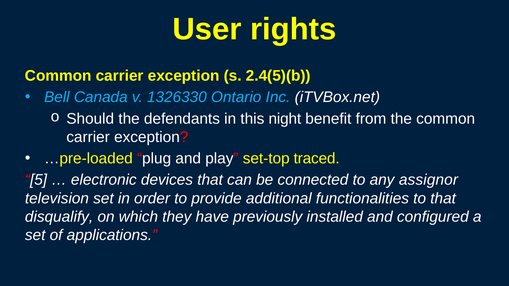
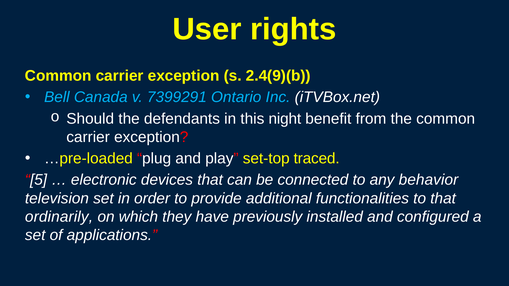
2.4(5)(b: 2.4(5)(b -> 2.4(9)(b (278, 76)
1326330: 1326330 -> 7399291 (177, 97)
assignor: assignor -> behavior (429, 180)
disqualify: disqualify -> ordinarily (59, 217)
